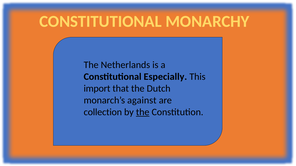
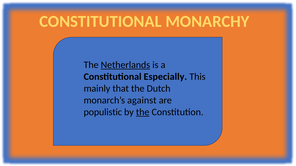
Netherlands underline: none -> present (125, 65)
import: import -> mainly (97, 89)
collection: collection -> populistic (103, 112)
